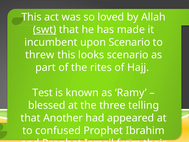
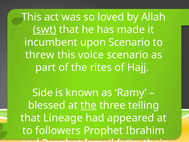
looks: looks -> voice (91, 55)
Test: Test -> Side (43, 93)
the underline: none -> present (88, 105)
Another: Another -> Lineage (63, 118)
confused: confused -> followers (58, 130)
